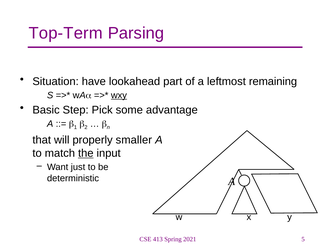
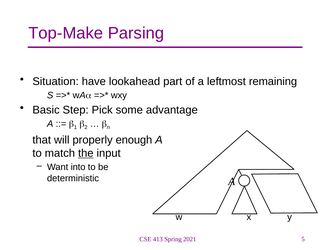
Top-Term: Top-Term -> Top-Make (66, 33)
wxy underline: present -> none (119, 95)
smaller: smaller -> enough (134, 140)
just: just -> into (78, 167)
